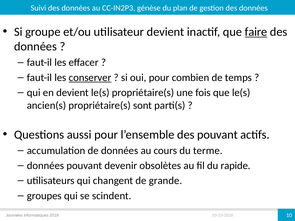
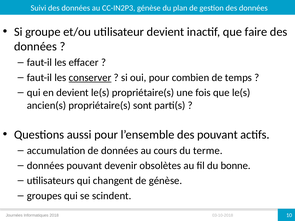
faire underline: present -> none (256, 32)
rapide: rapide -> bonne (236, 166)
de grande: grande -> génèse (165, 181)
